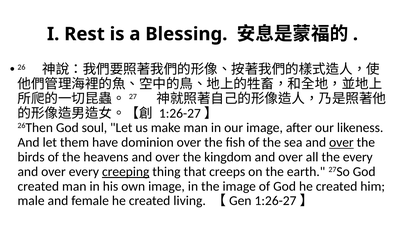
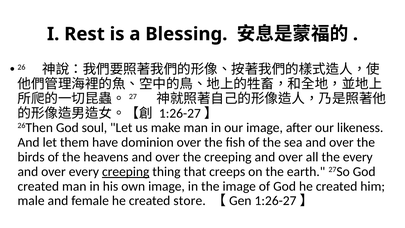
over underline: present -> none (341, 142)
the kingdom: kingdom -> creeping (228, 157)
living: living -> store (190, 201)
